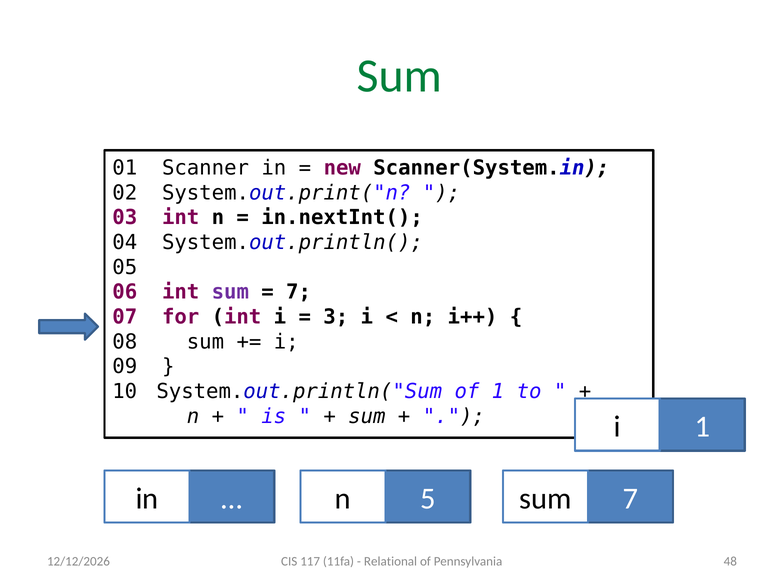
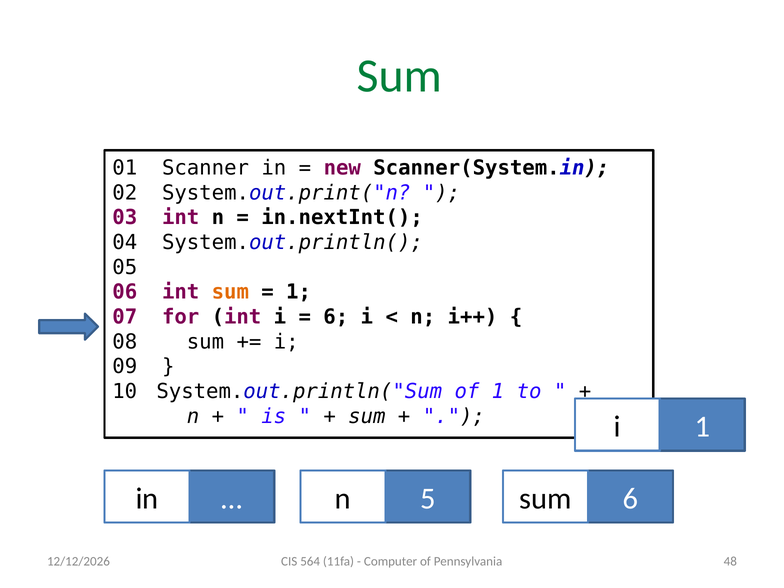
sum colour: purple -> orange (230, 292)
7: 7 -> 1 (299, 292)
3: 3 -> 6 (336, 317)
n 7: 7 -> 6 (630, 499)
117: 117 -> 564 (310, 561)
Relational: Relational -> Computer (391, 561)
